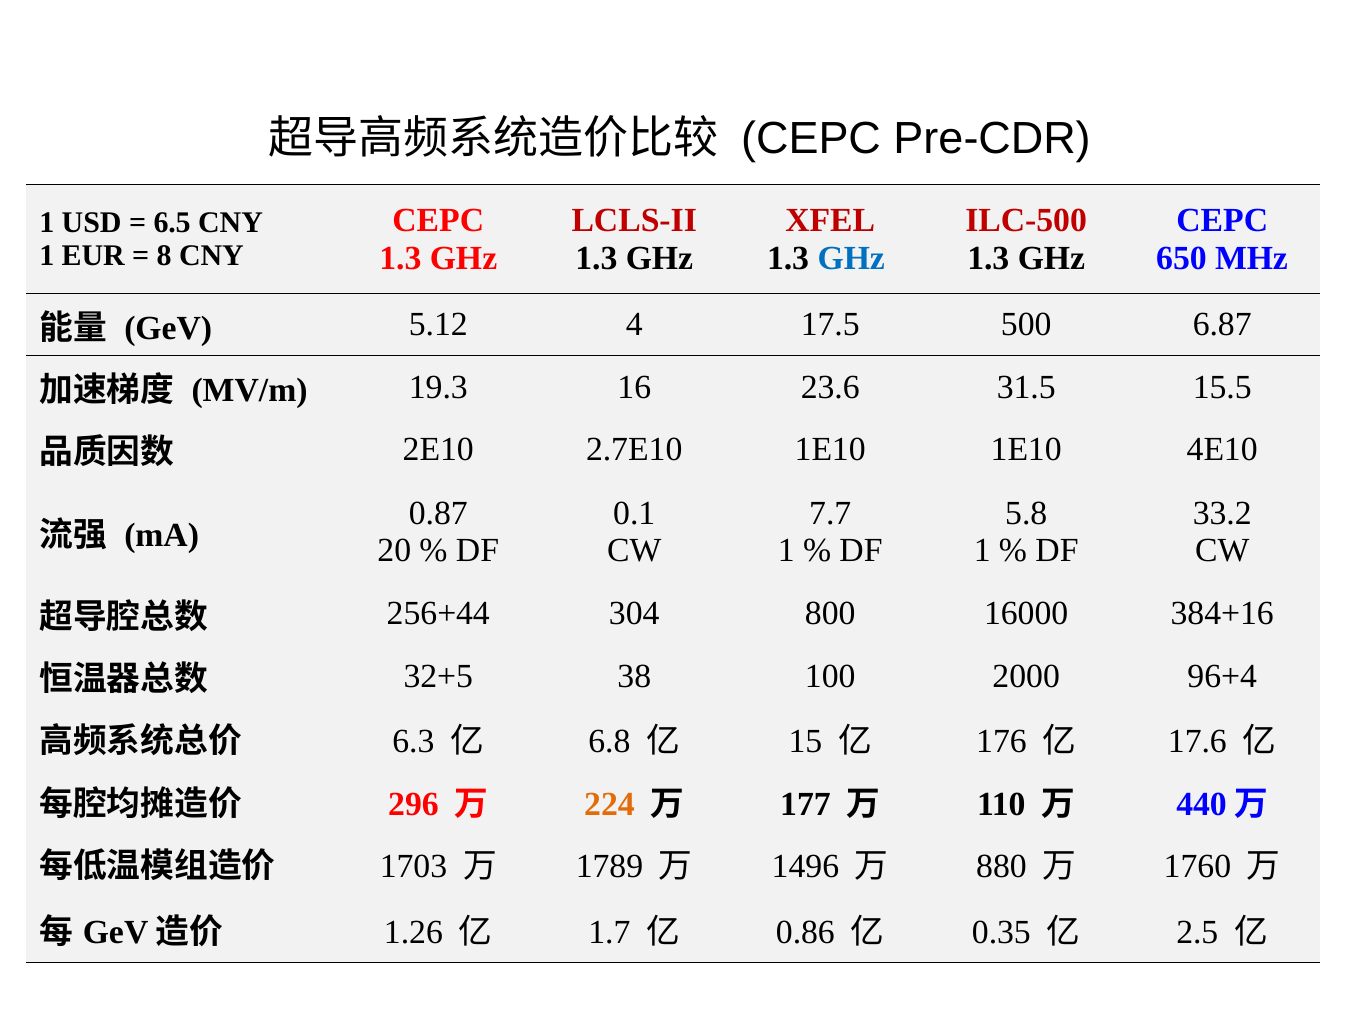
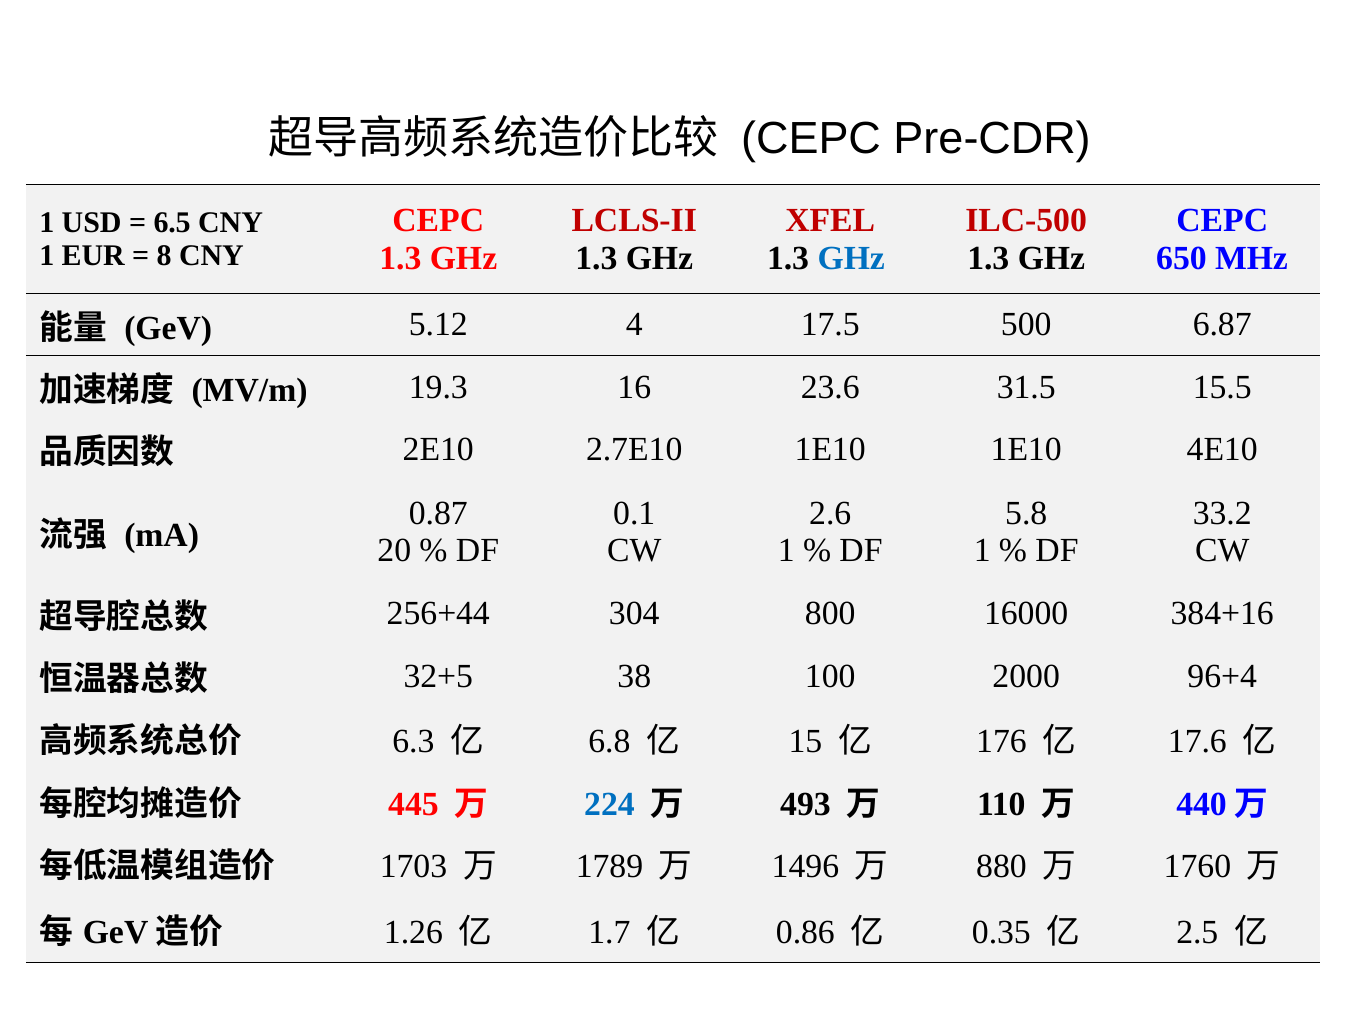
7.7: 7.7 -> 2.6 (830, 513)
296: 296 -> 445 (414, 804)
224 colour: orange -> blue (609, 804)
177: 177 -> 493 (805, 804)
